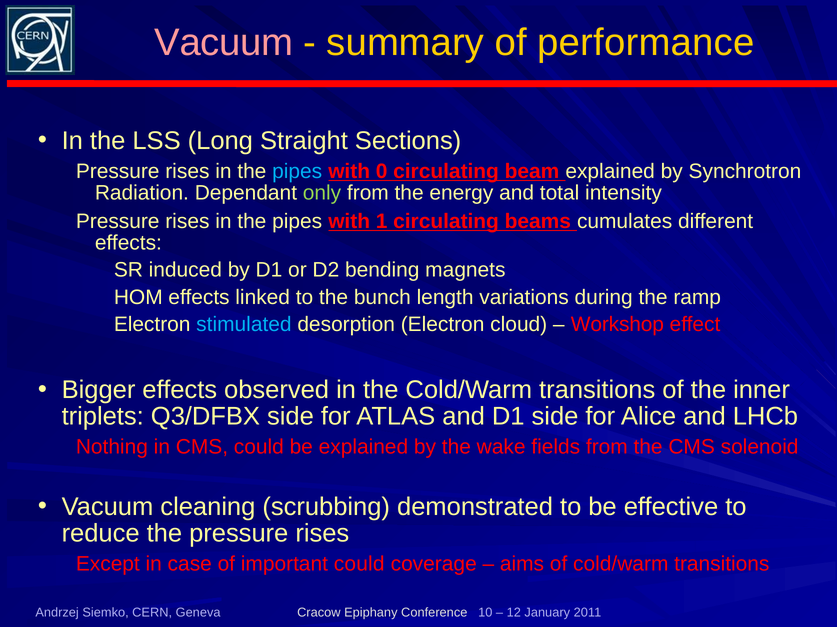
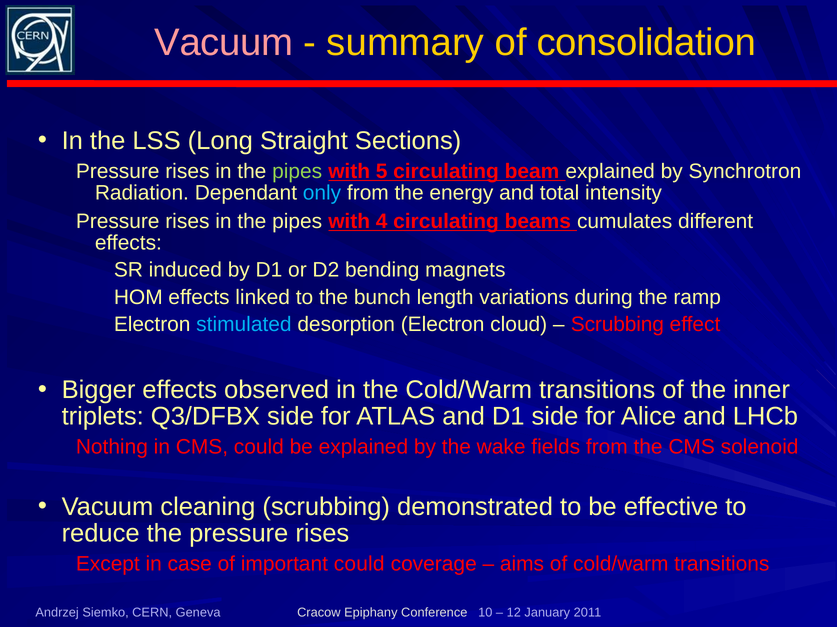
performance: performance -> consolidation (646, 43)
pipes colour: light blue -> light green (297, 171)
0: 0 -> 5 (382, 171)
only colour: light green -> light blue (322, 193)
1: 1 -> 4 (382, 221)
Workshop: Workshop -> Scrubbing (617, 325)
